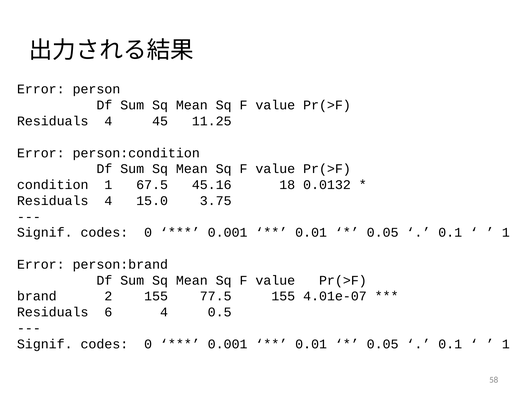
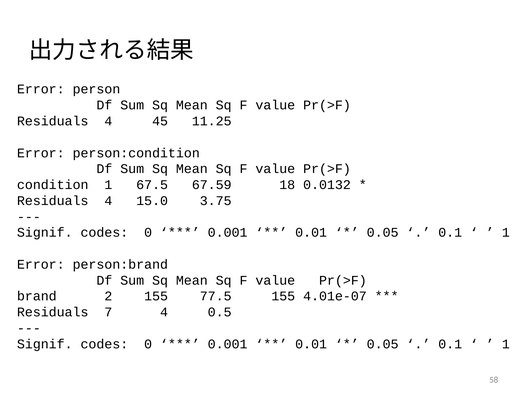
45.16: 45.16 -> 67.59 (212, 185)
6: 6 -> 7 (108, 312)
